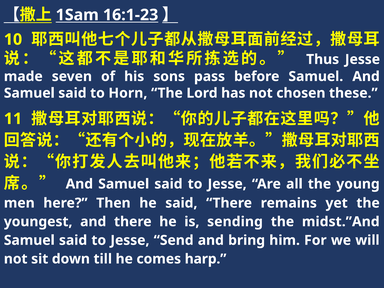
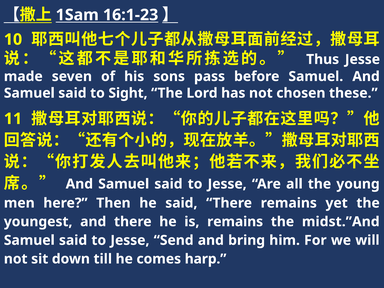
Horn: Horn -> Sight (128, 93)
is sending: sending -> remains (235, 222)
